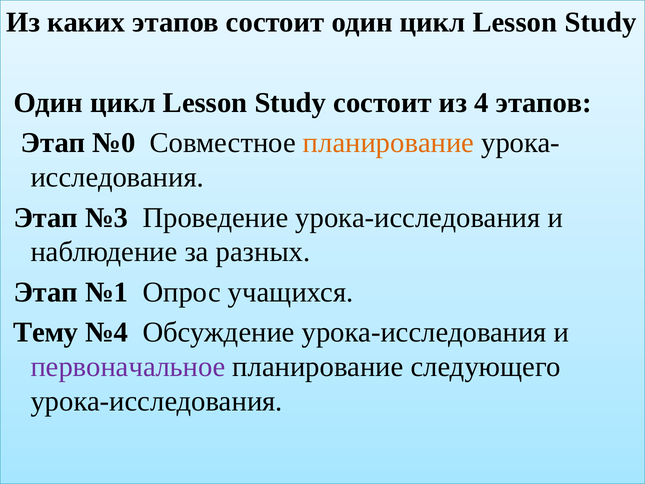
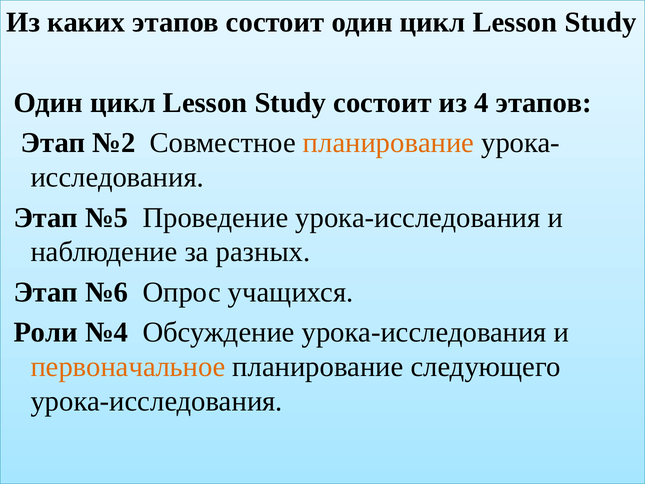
№0: №0 -> №2 (114, 143)
№3: №3 -> №5 (107, 217)
№1: №1 -> №6 (107, 292)
Тему: Тему -> Роли (46, 332)
первоначальное colour: purple -> orange (128, 367)
